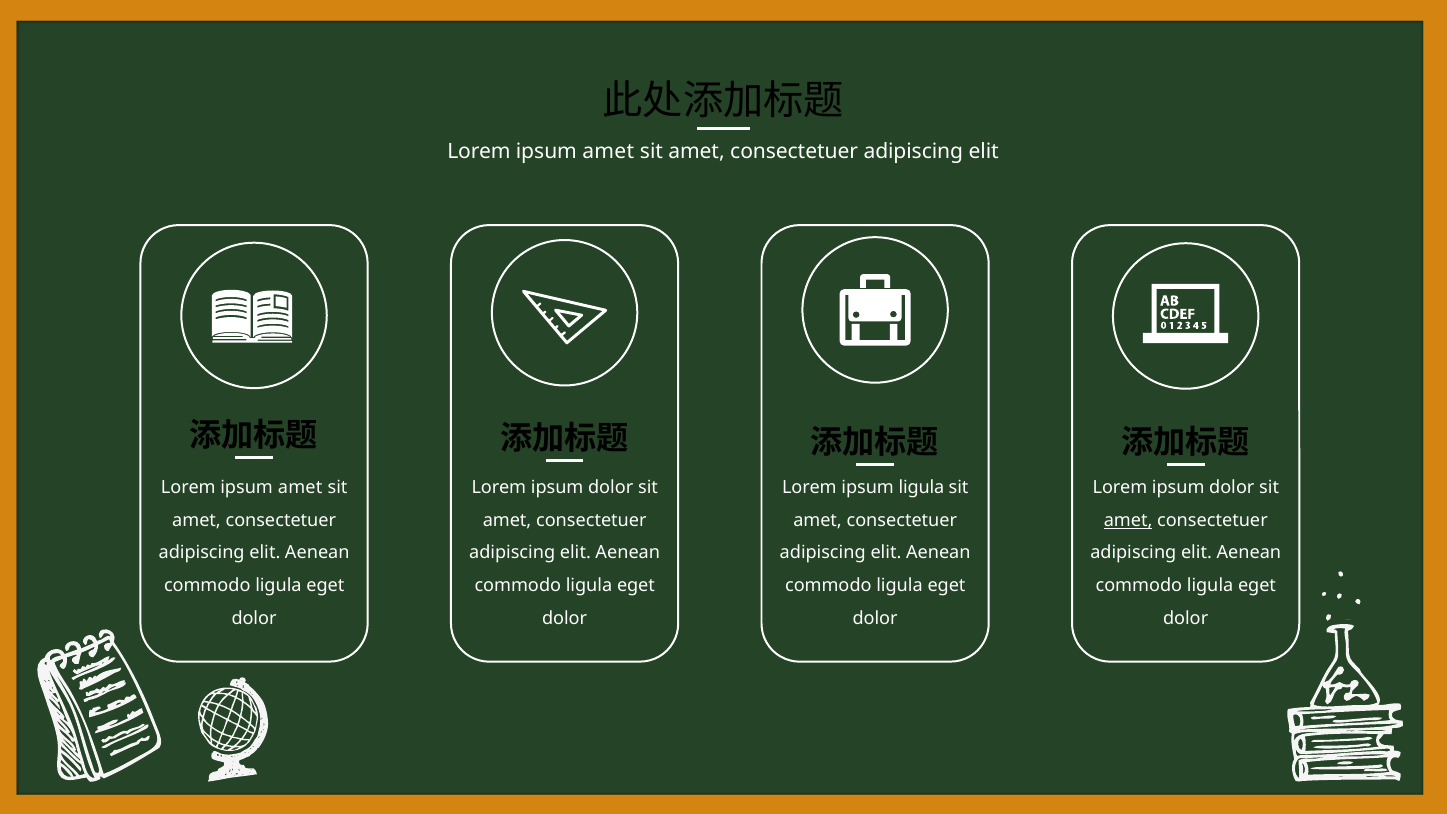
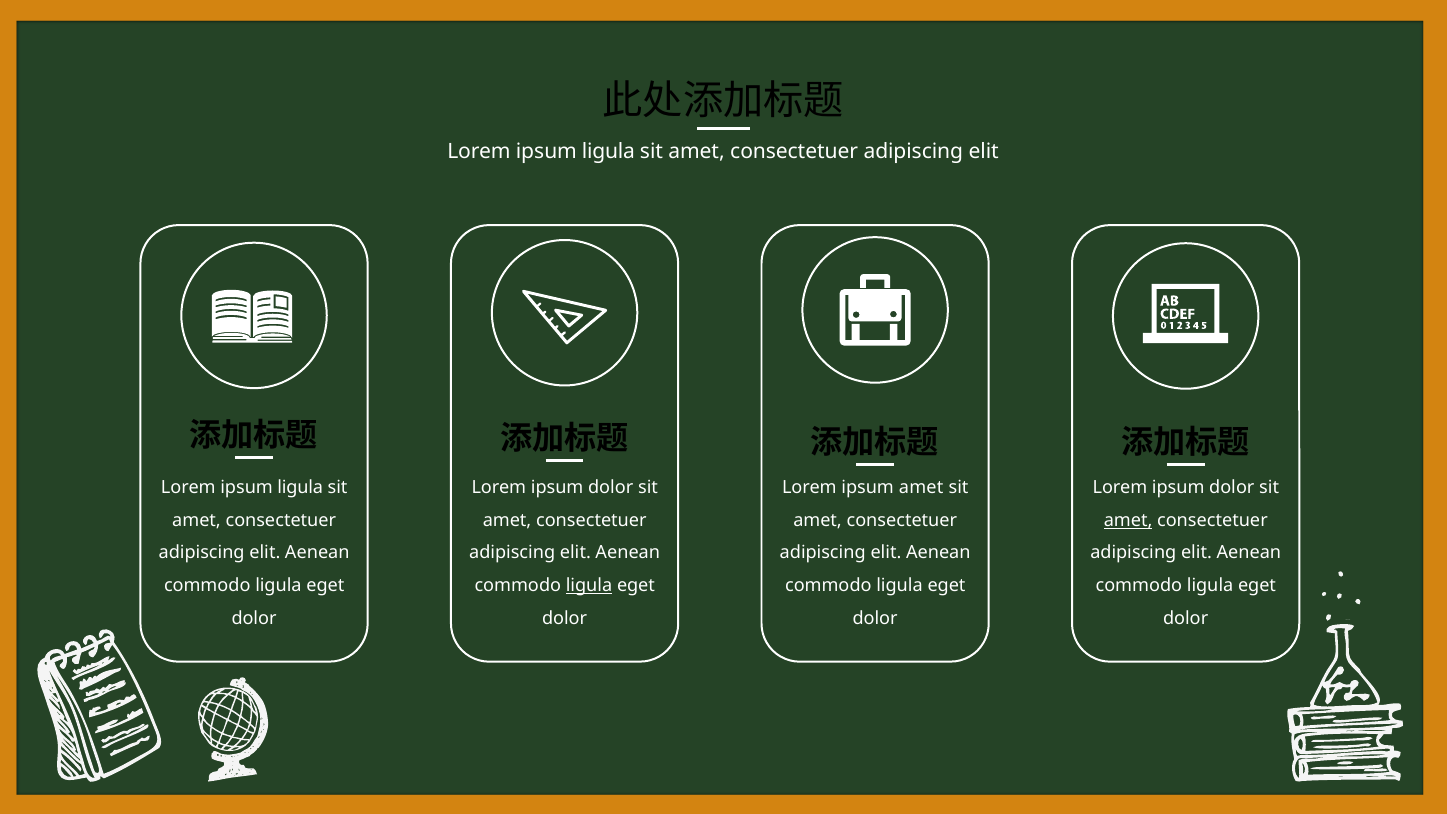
amet: amet -> ligula (608, 152)
amet: amet -> ligula (300, 488)
ipsum ligula: ligula -> amet (921, 488)
ligula underline: none -> present (589, 586)
